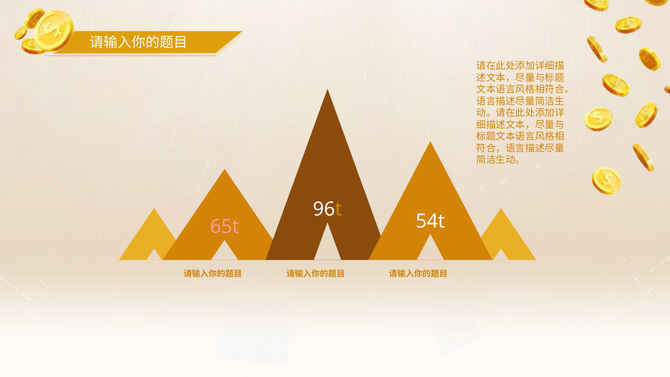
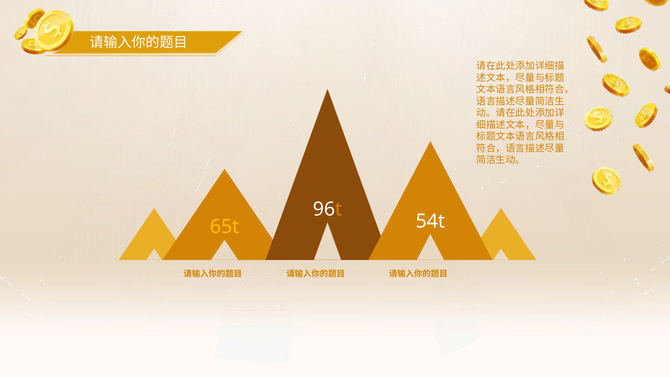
65t colour: pink -> yellow (225, 227)
